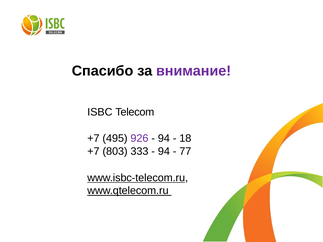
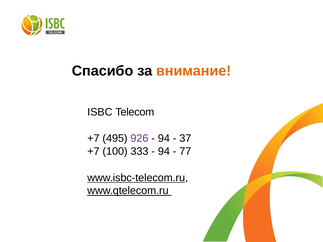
внимание colour: purple -> orange (194, 71)
18: 18 -> 37 (185, 139)
803: 803 -> 100 (115, 151)
